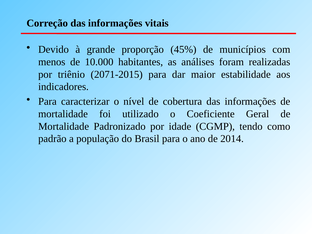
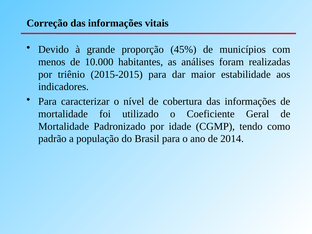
2071-2015: 2071-2015 -> 2015-2015 (117, 74)
